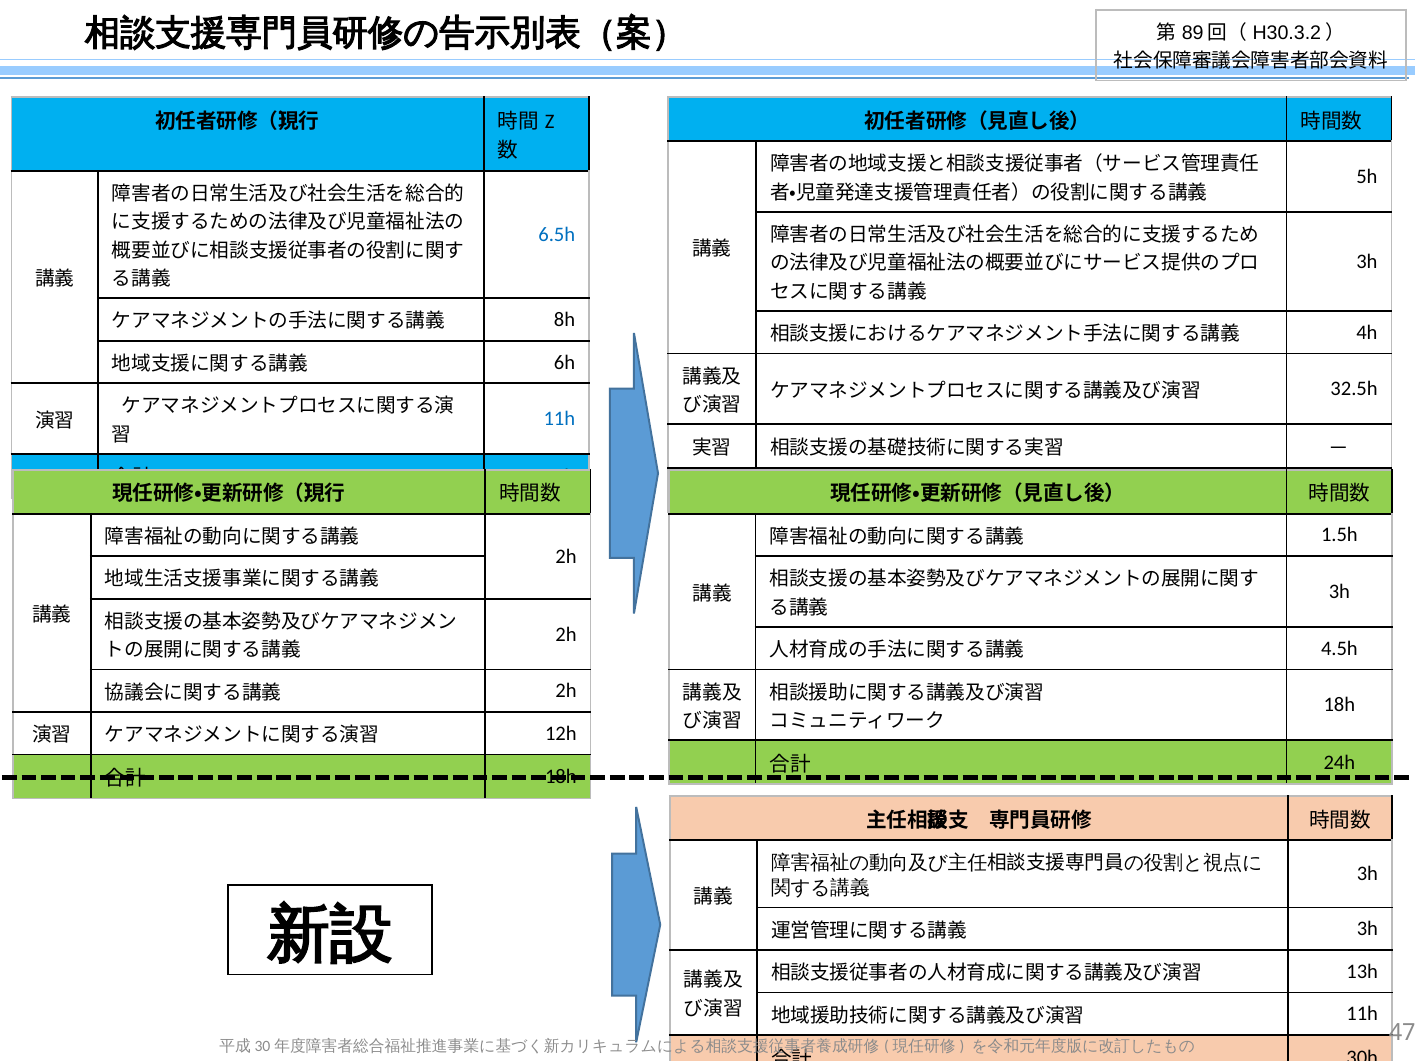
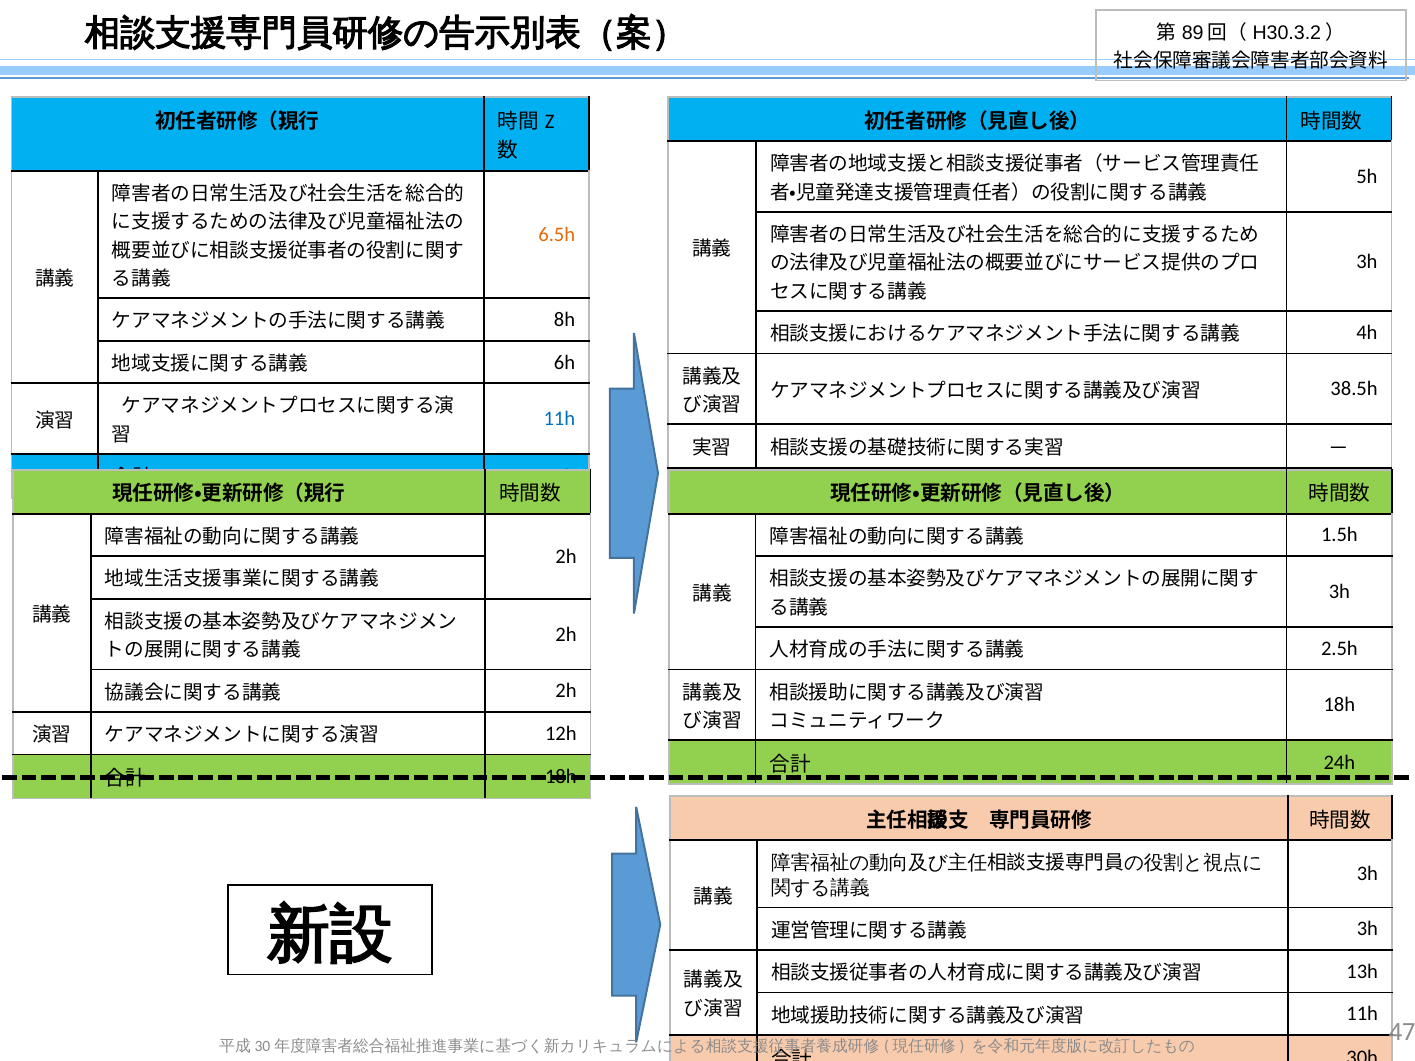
6.5h colour: blue -> orange (557, 235)
32.5h: 32.5h -> 38.5h (1354, 389)
4.5h: 4.5h -> 2.5h (1339, 649)
